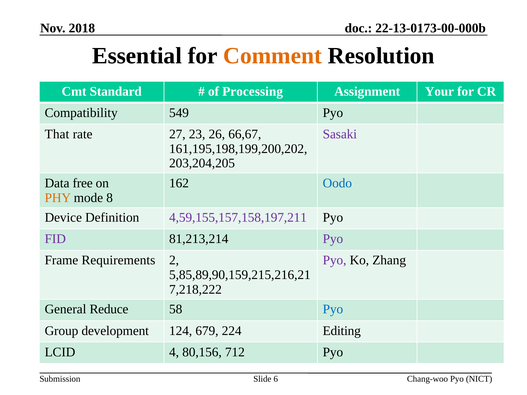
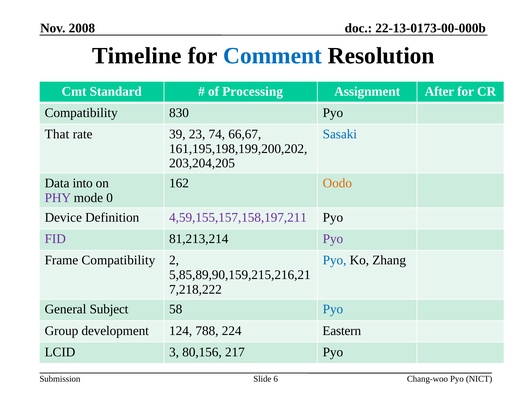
2018: 2018 -> 2008 (82, 28)
Essential: Essential -> Timeline (137, 56)
Comment colour: orange -> blue (273, 56)
Your: Your -> After (439, 91)
549: 549 -> 830 (179, 113)
27: 27 -> 39 (177, 134)
26: 26 -> 74 (217, 134)
Sasaki colour: purple -> blue (340, 134)
free: free -> into (83, 183)
Oodo colour: blue -> orange (337, 183)
PHY colour: orange -> purple (58, 198)
8: 8 -> 0 (110, 198)
Frame Requirements: Requirements -> Compatibility (118, 260)
Pyo colour: purple -> blue (335, 260)
Reduce: Reduce -> Subject (109, 310)
679: 679 -> 788 (207, 331)
Editing: Editing -> Eastern (342, 331)
4: 4 -> 3 (174, 352)
712: 712 -> 217 (235, 352)
